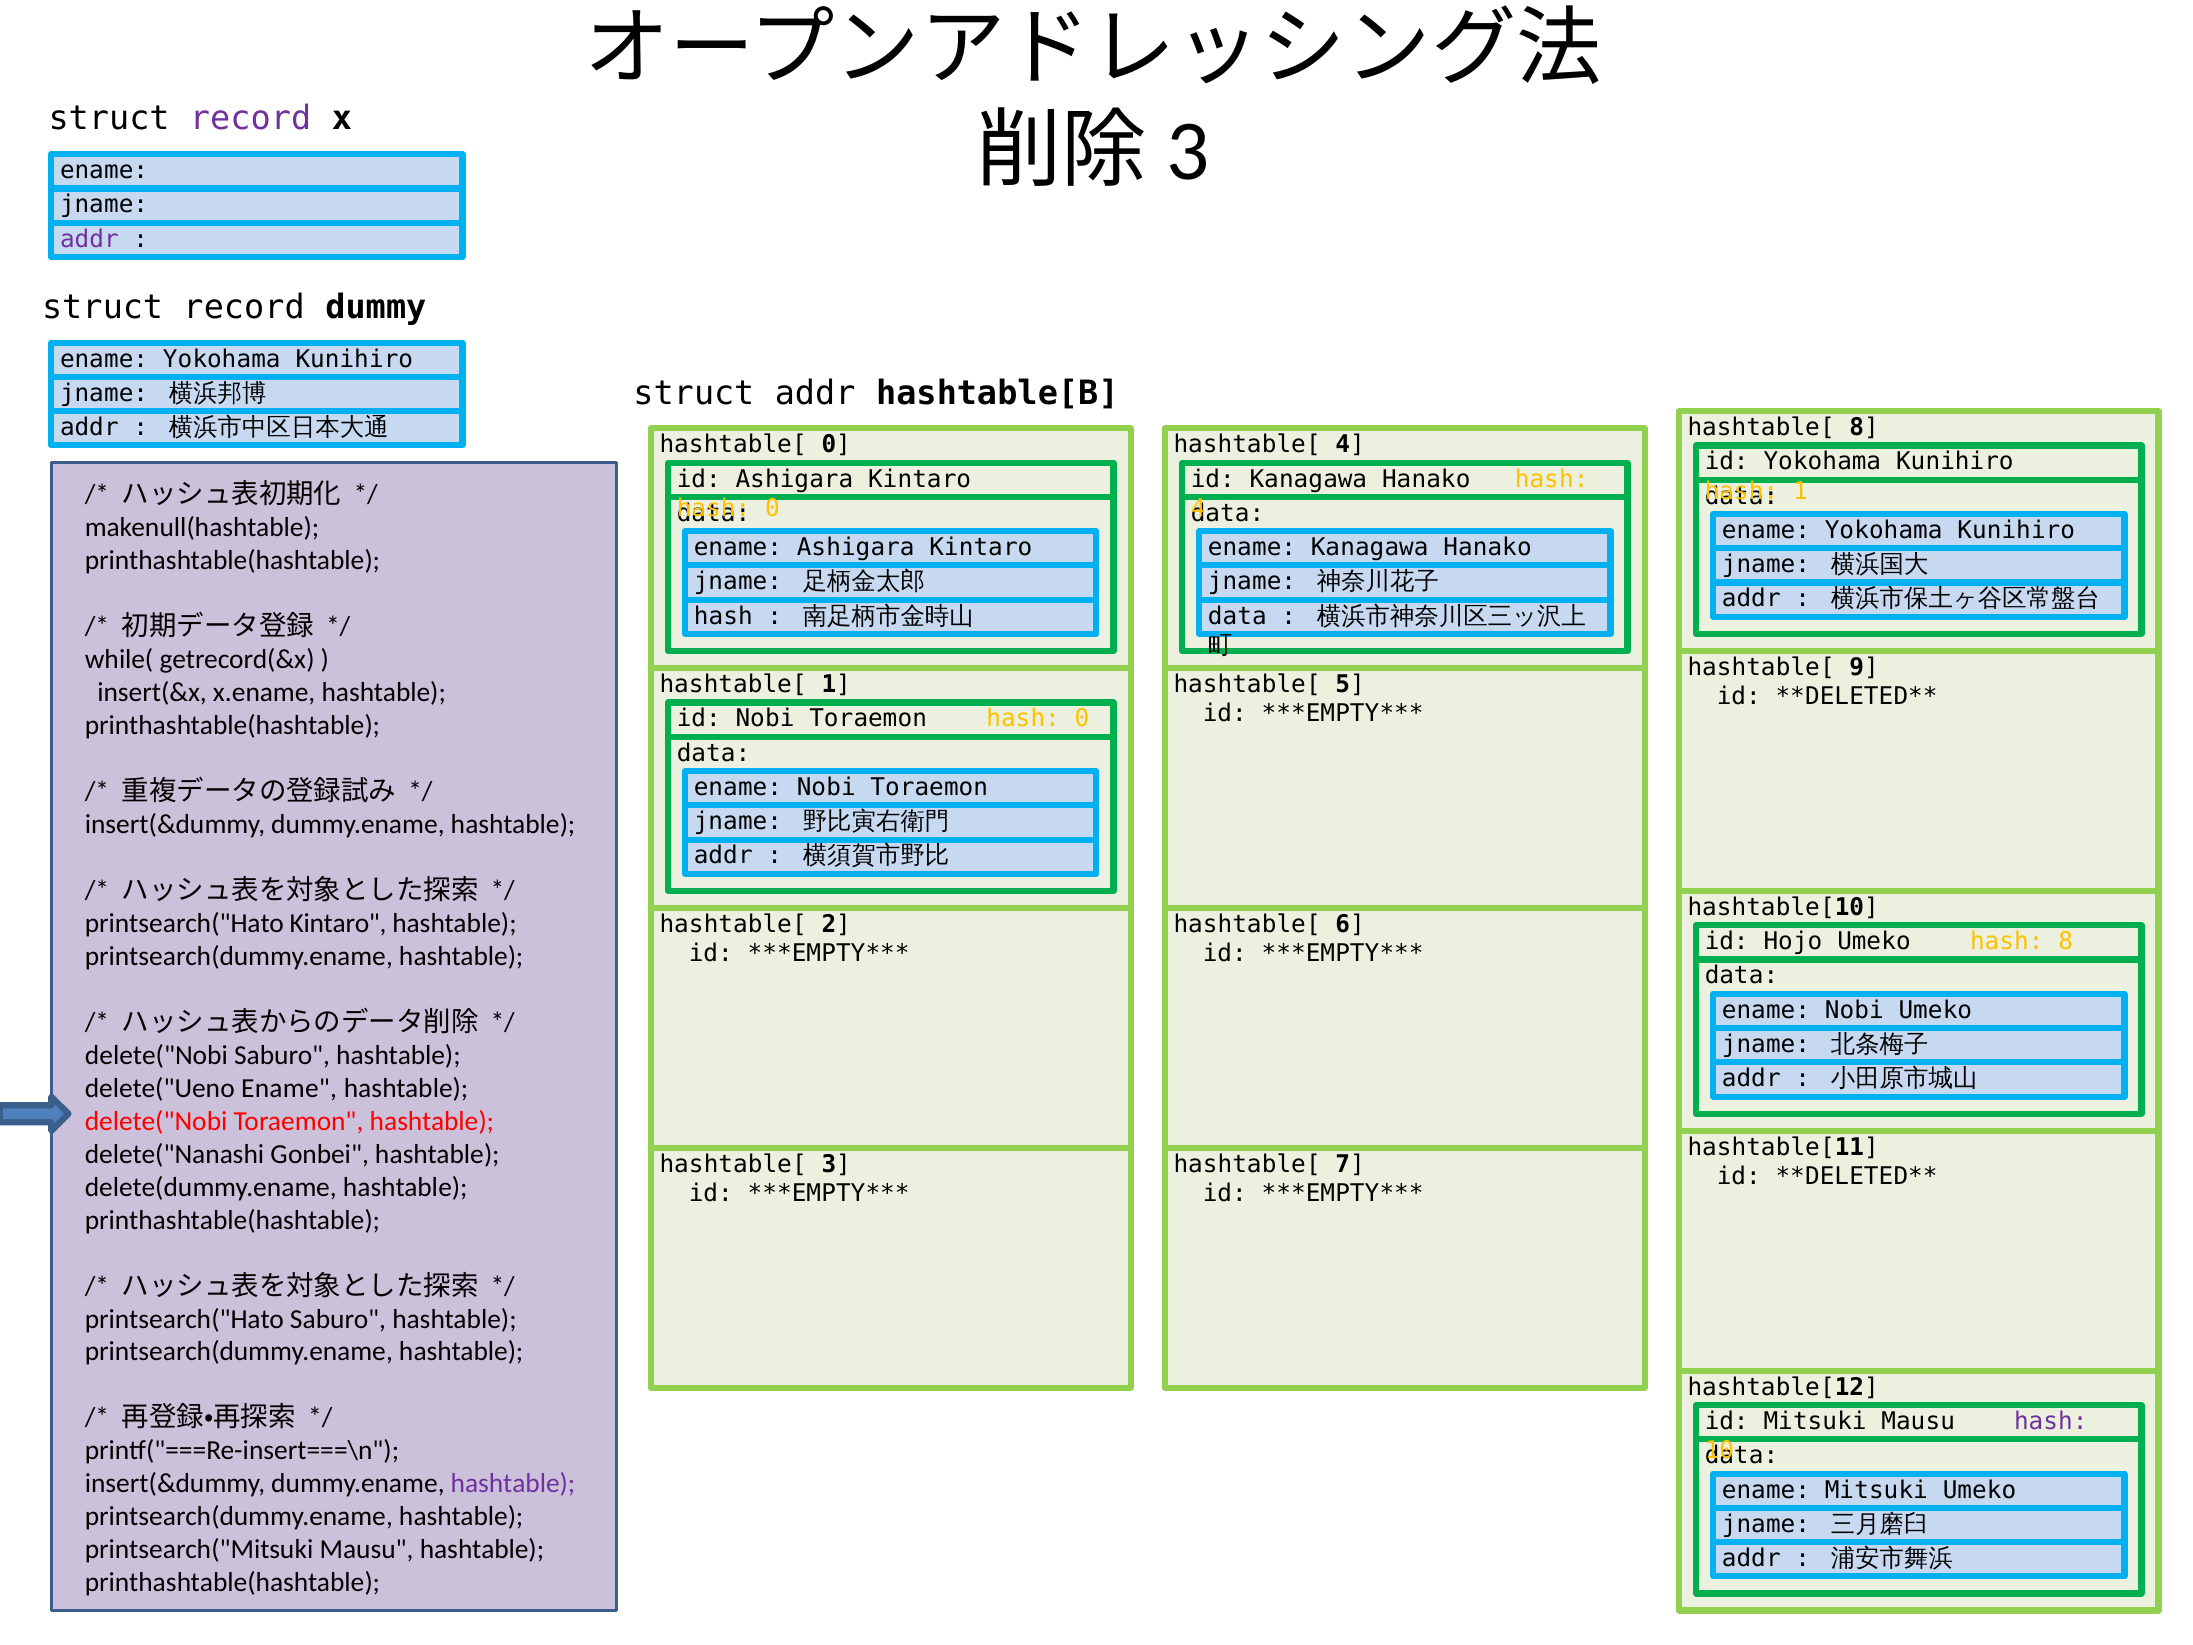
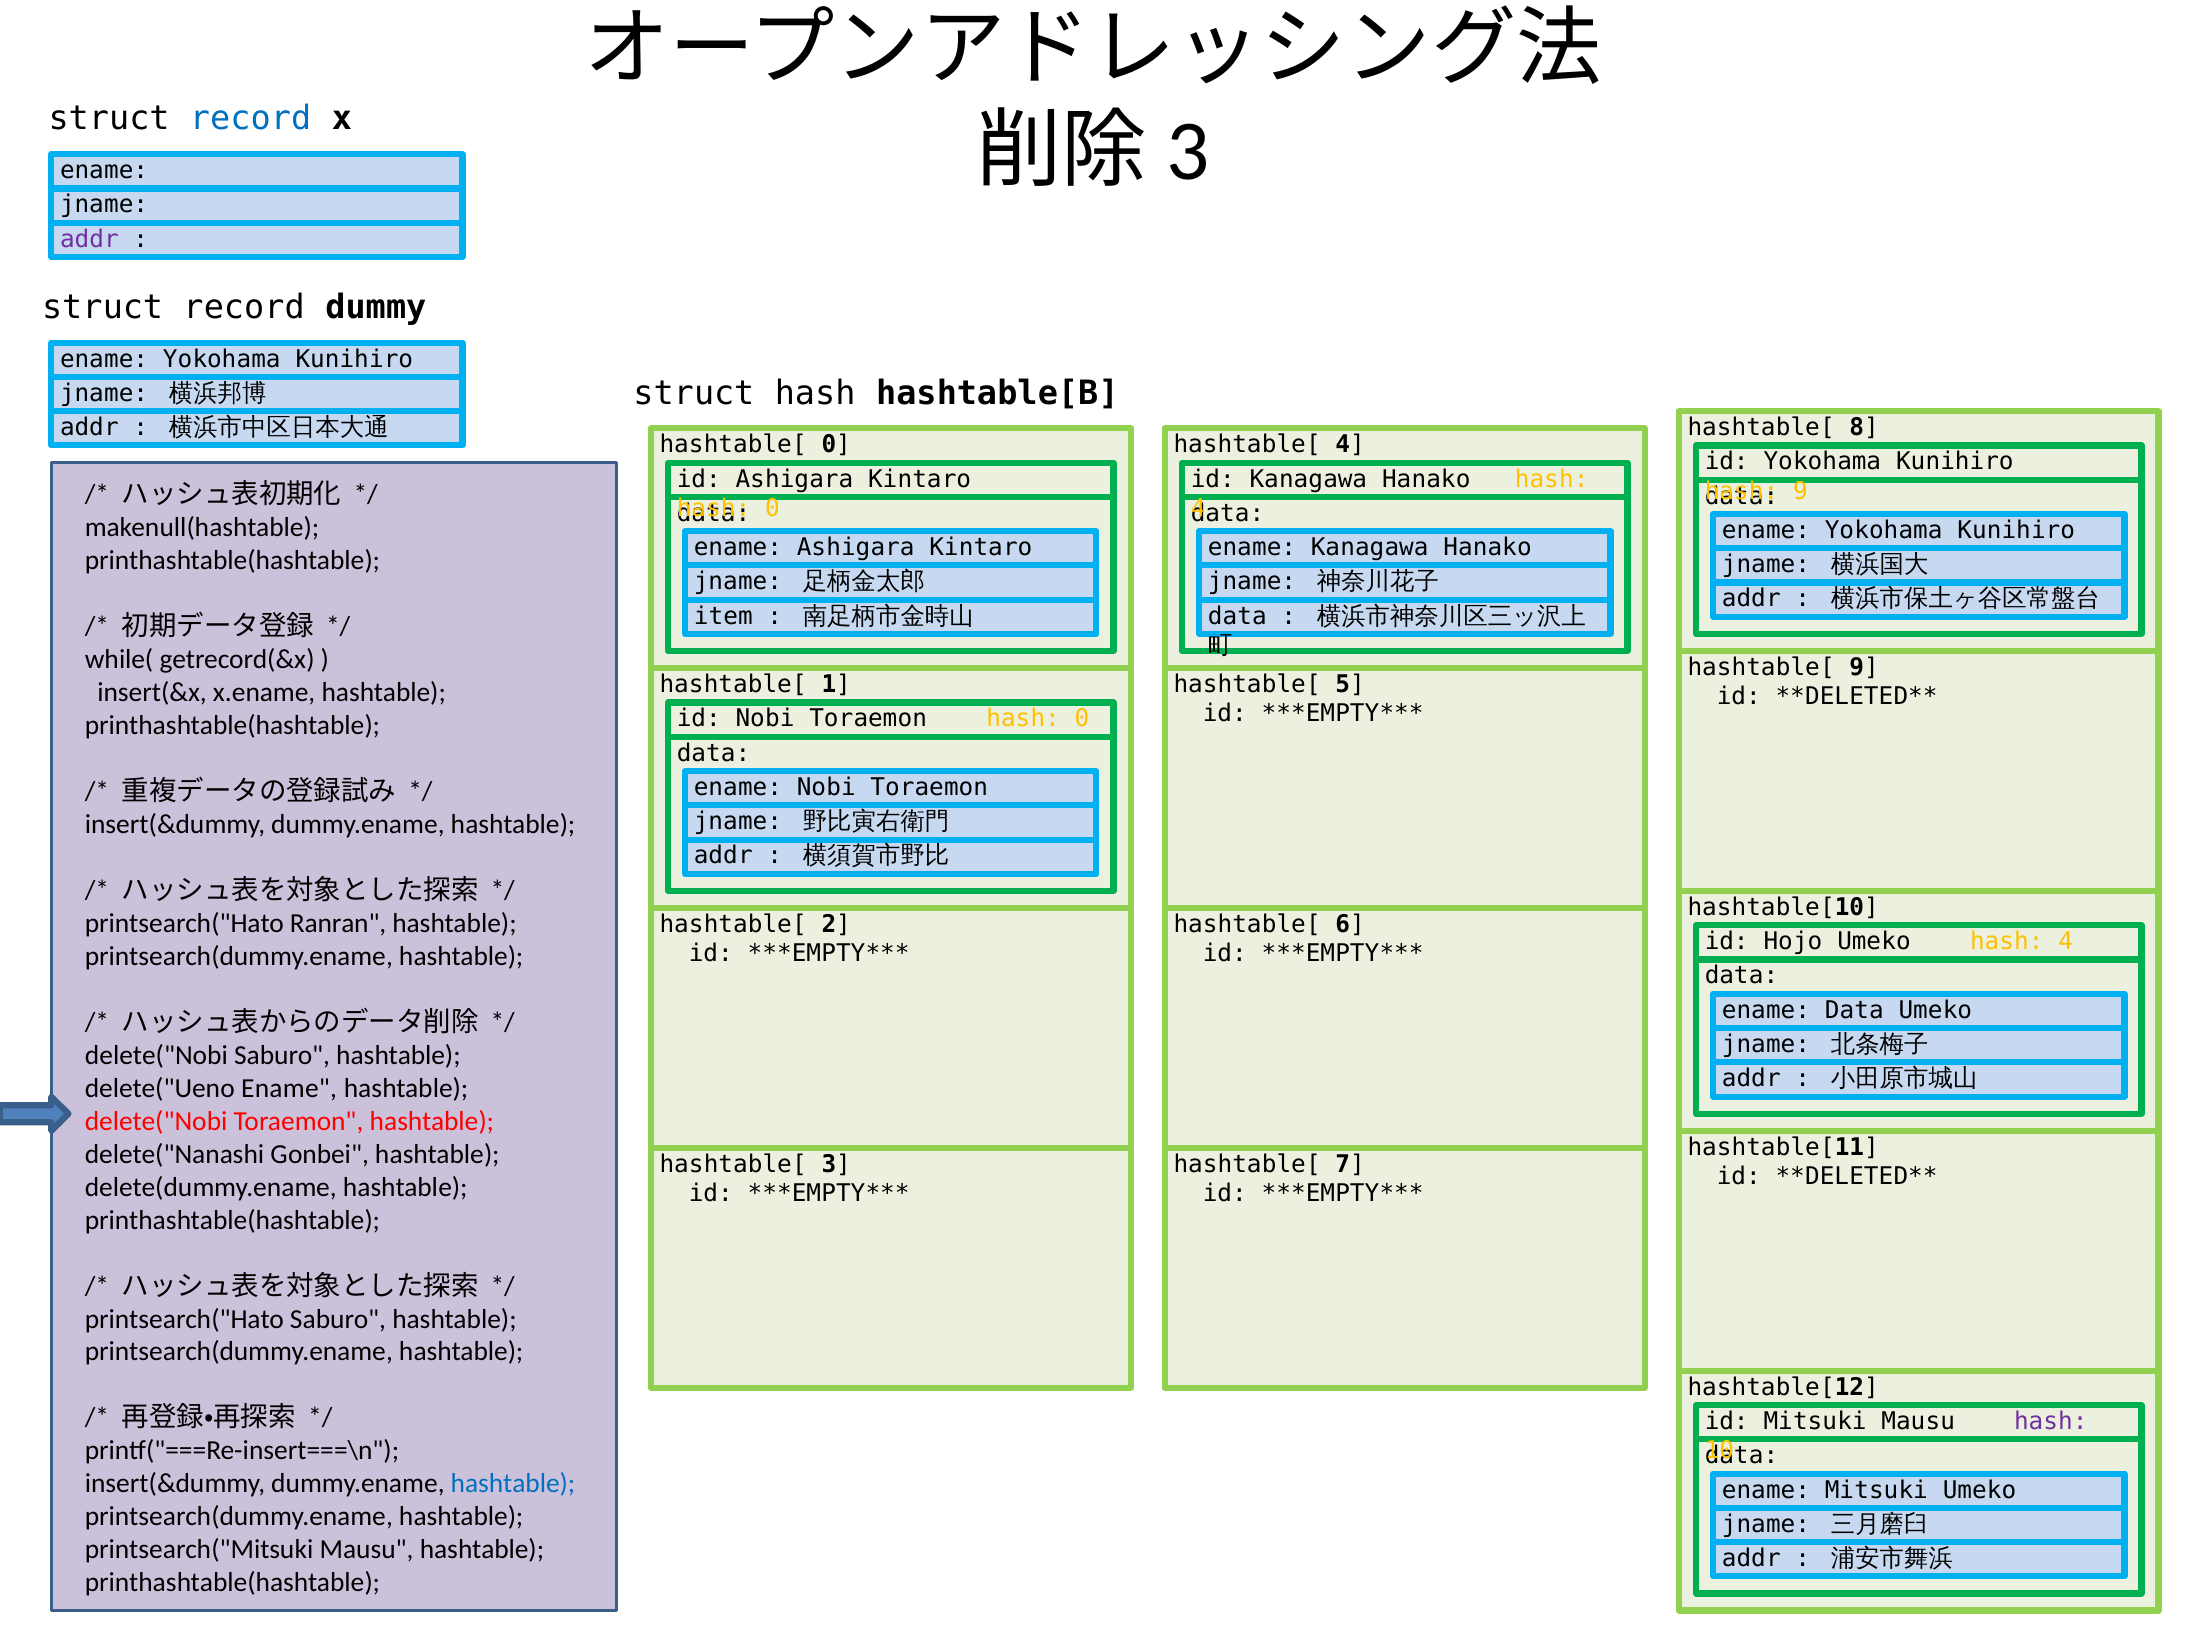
record colour: purple -> blue (251, 119)
struct addr: addr -> hash (815, 393)
1: 1 -> 9 (1800, 491)
hash: hash -> item (723, 616)
printsearch("Hato Kintaro: Kintaro -> Ranran (338, 923)
8: 8 -> 4 (2066, 942)
Nobi: Nobi -> Data (1854, 1010)
hashtable colour: purple -> blue (513, 1484)
